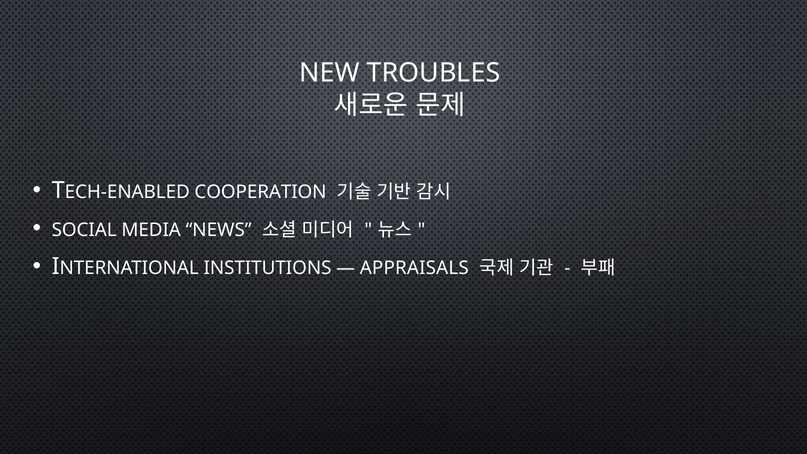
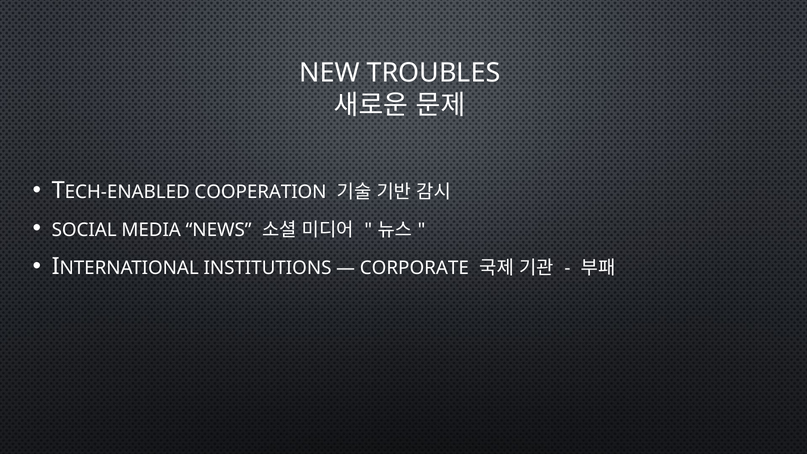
APPRAISALS: APPRAISALS -> CORPORATE (414, 268)
